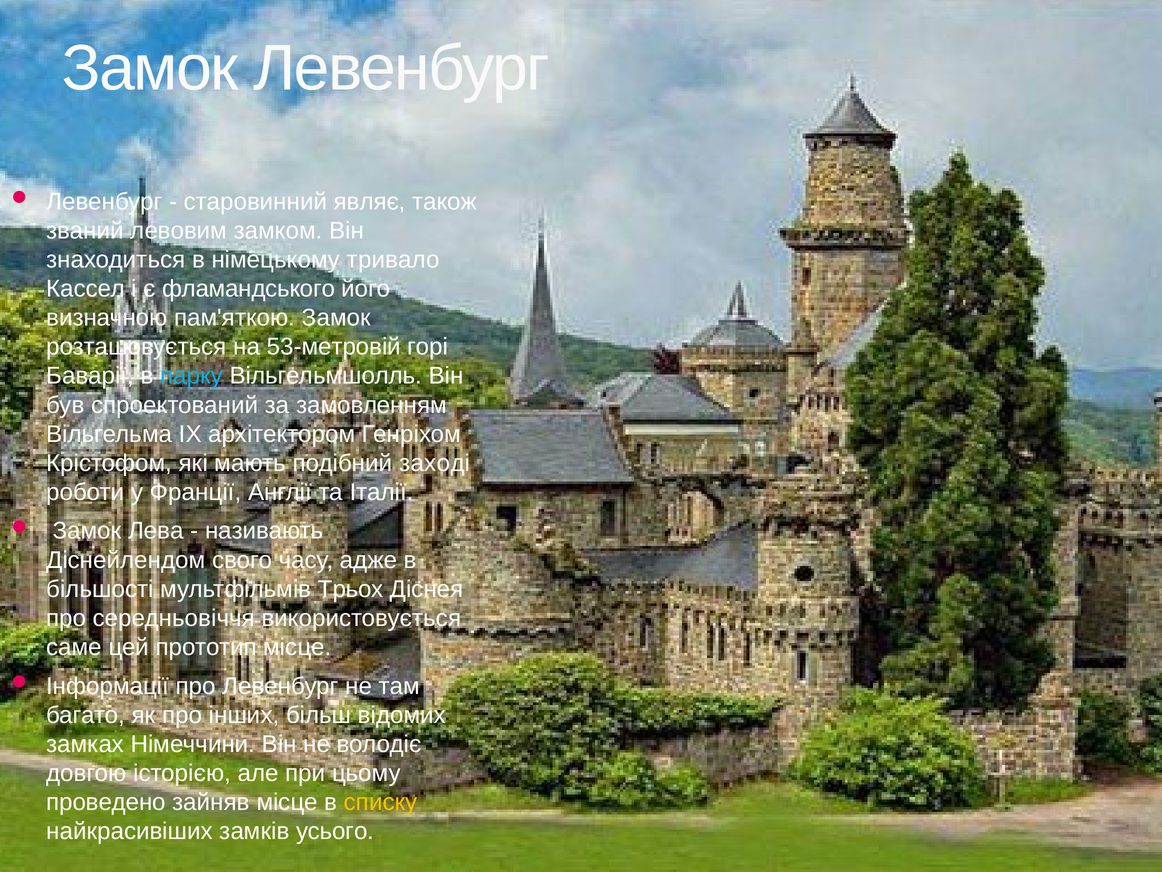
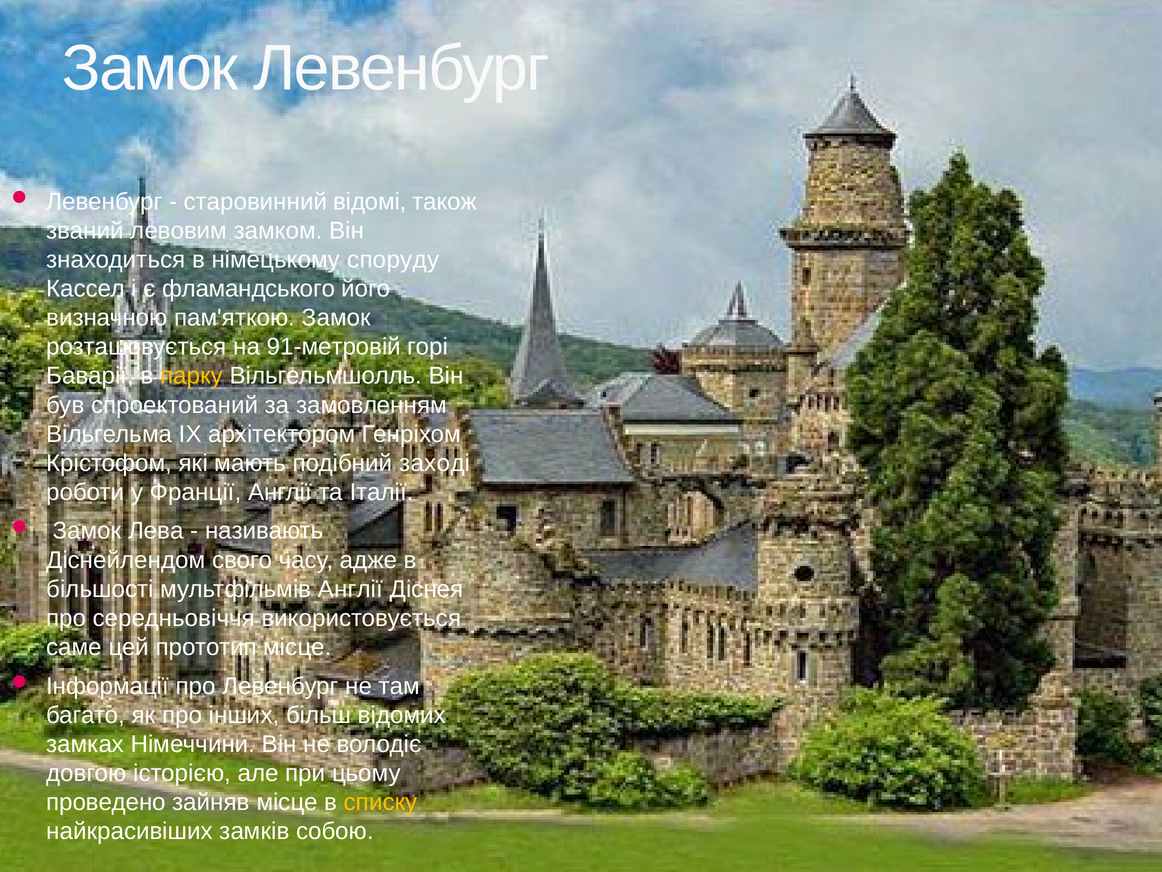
являє: являє -> відомі (370, 201)
тривало: тривало -> споруду (393, 260)
53-метровій: 53-метровій -> 91-метровій (334, 347)
парку colour: light blue -> yellow (191, 376)
мультфільмів Трьох: Трьох -> Англії (351, 589)
усього: усього -> собою (335, 831)
